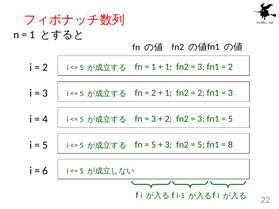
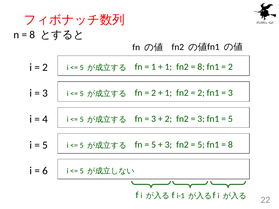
1: 1 -> 8 (32, 35)
3: 3 -> 8 (201, 67)
